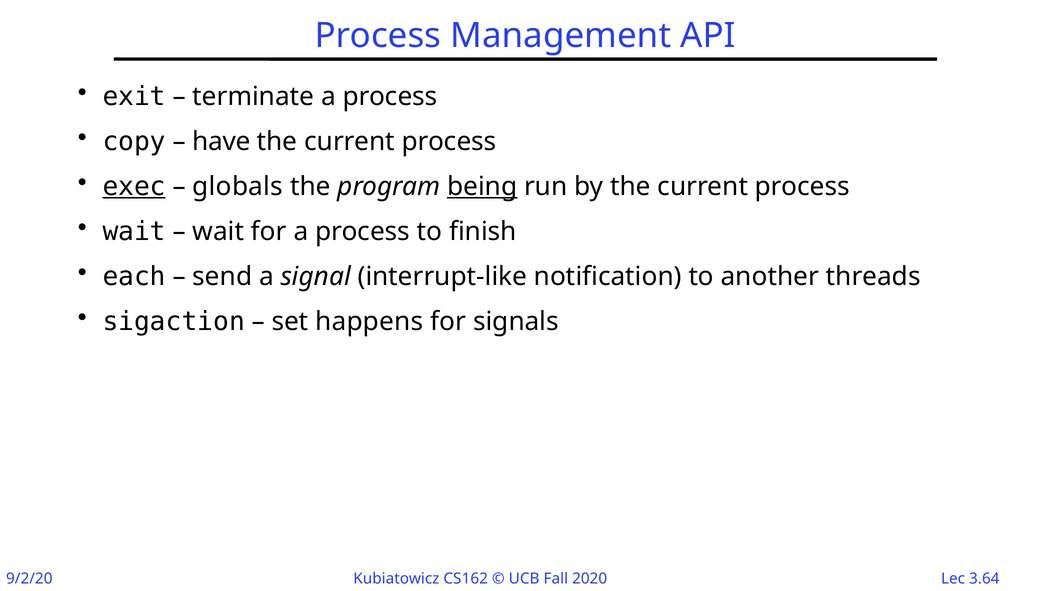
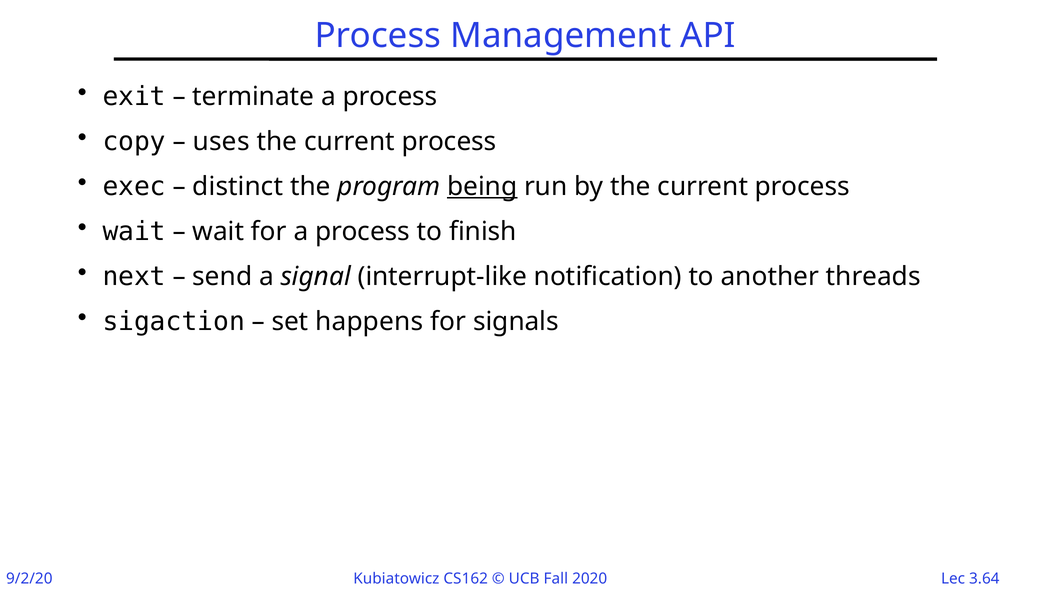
have: have -> uses (221, 142)
exec underline: present -> none (134, 187)
globals: globals -> distinct (238, 187)
each: each -> next (134, 277)
